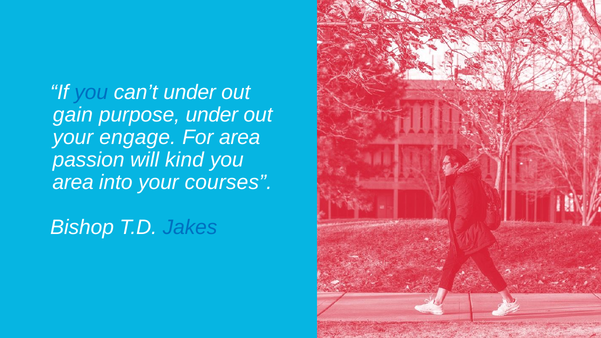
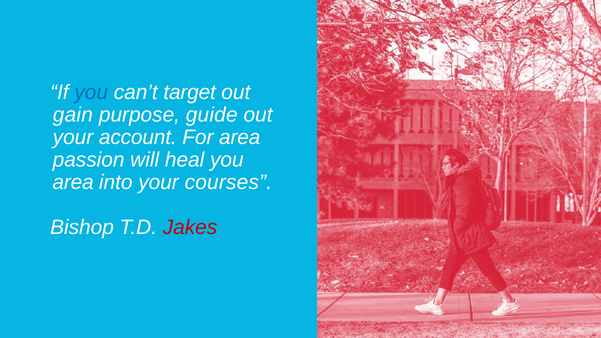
can’t under: under -> target (190, 92)
purpose under: under -> guide (212, 115)
engage: engage -> account (138, 137)
kind: kind -> heal (185, 160)
Jakes colour: blue -> red (190, 227)
